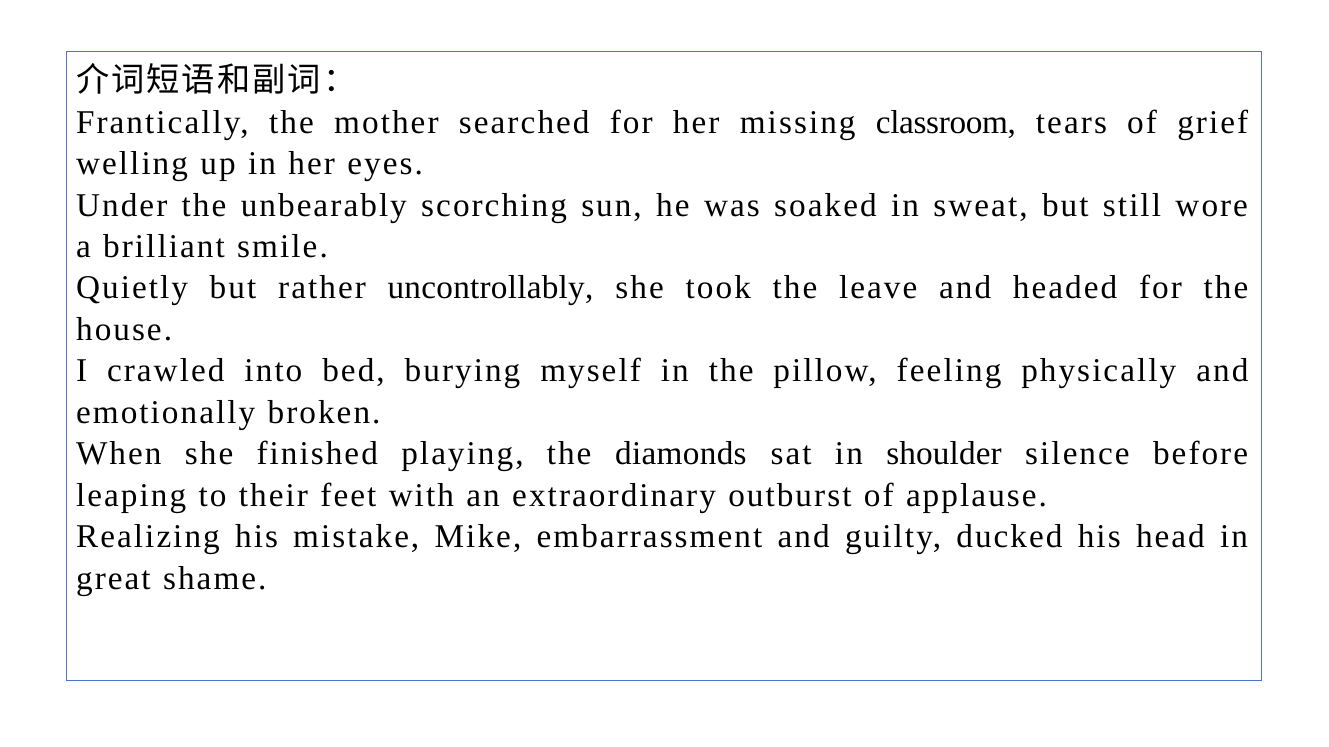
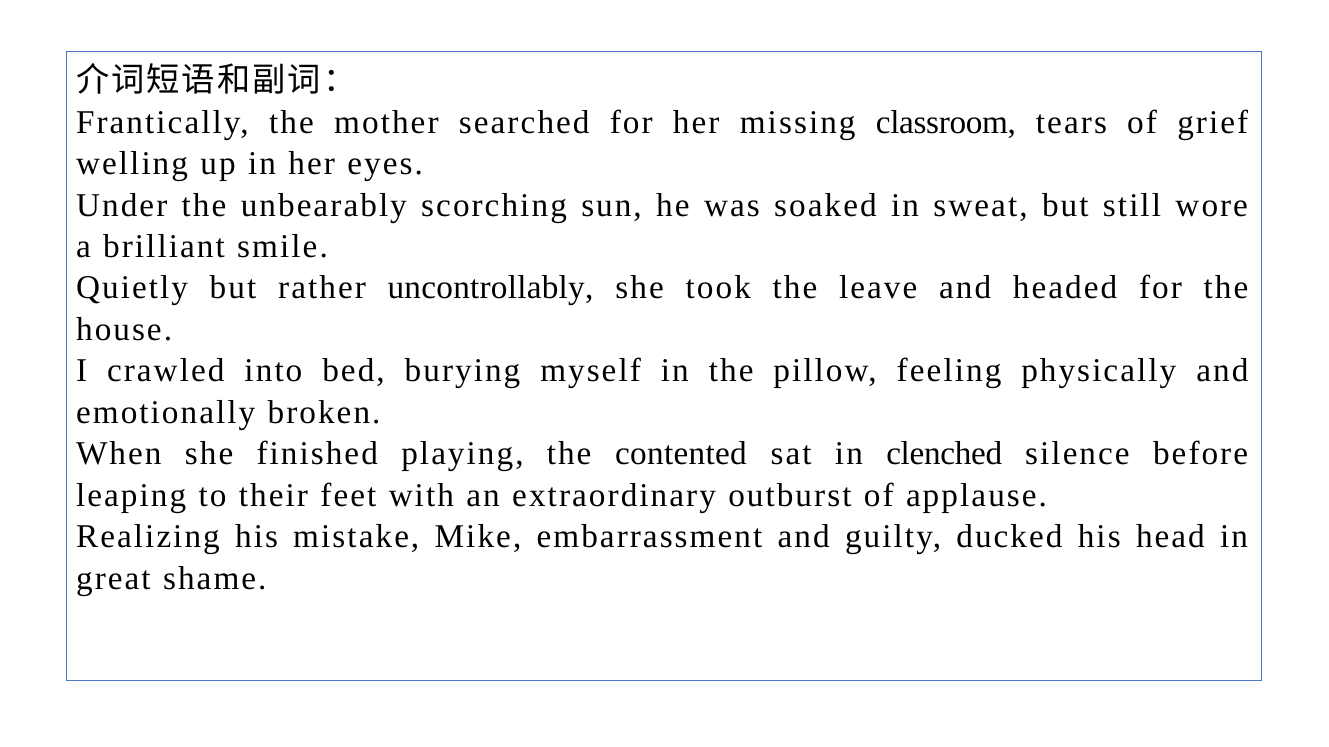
diamonds: diamonds -> contented (681, 454)
shoulder: shoulder -> clenched (944, 454)
